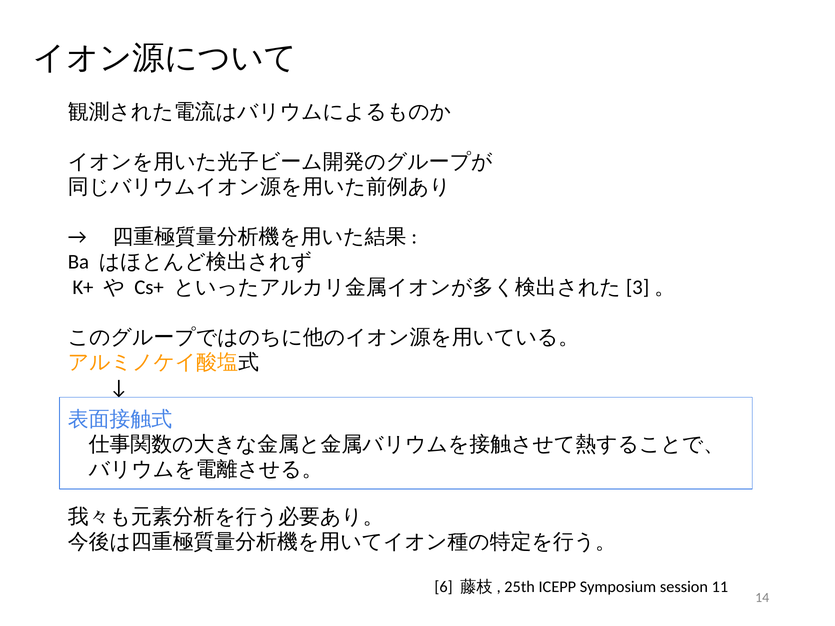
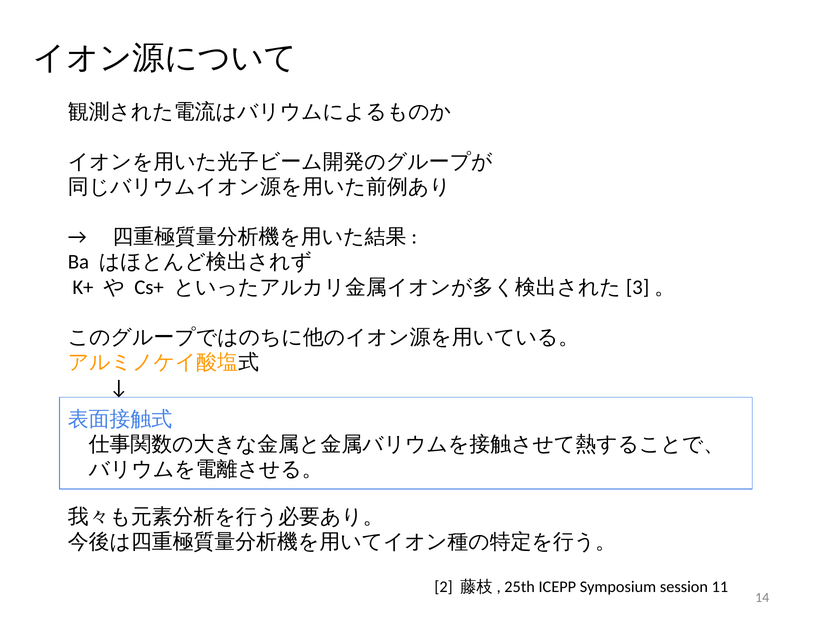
6: 6 -> 2 (444, 587)
